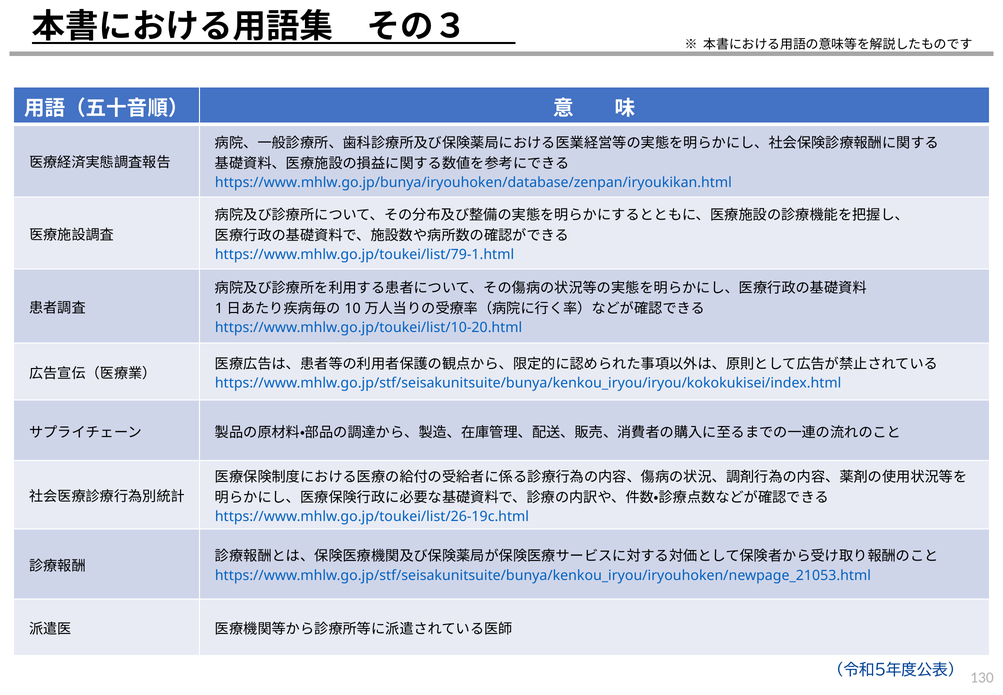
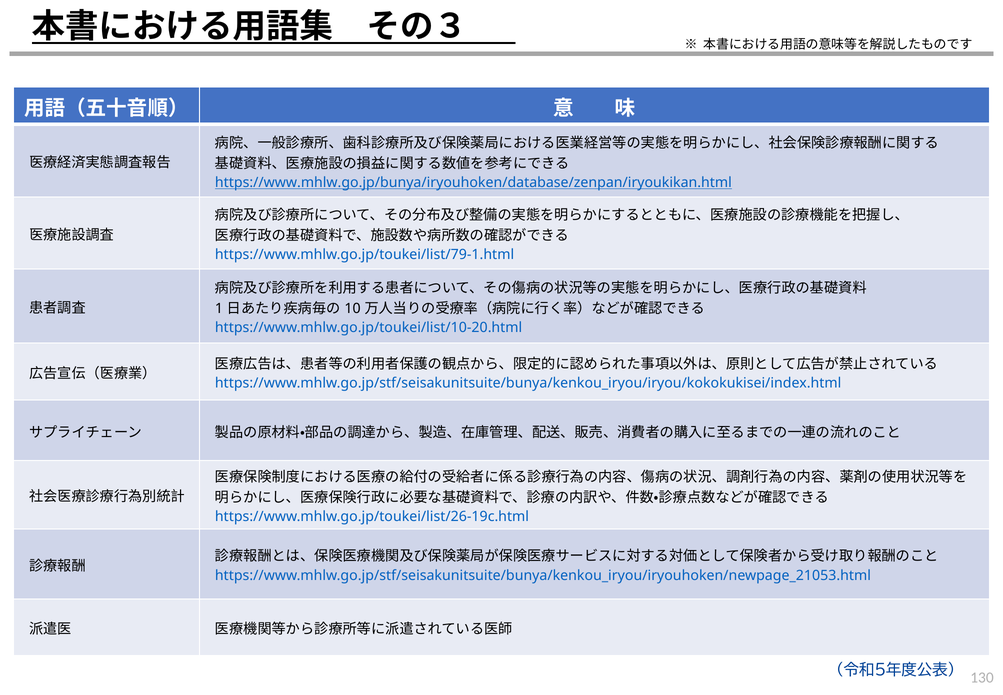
https://www.mhlw.go.jp/bunya/iryouhoken/database/zenpan/iryoukikan.html underline: none -> present (473, 182)
